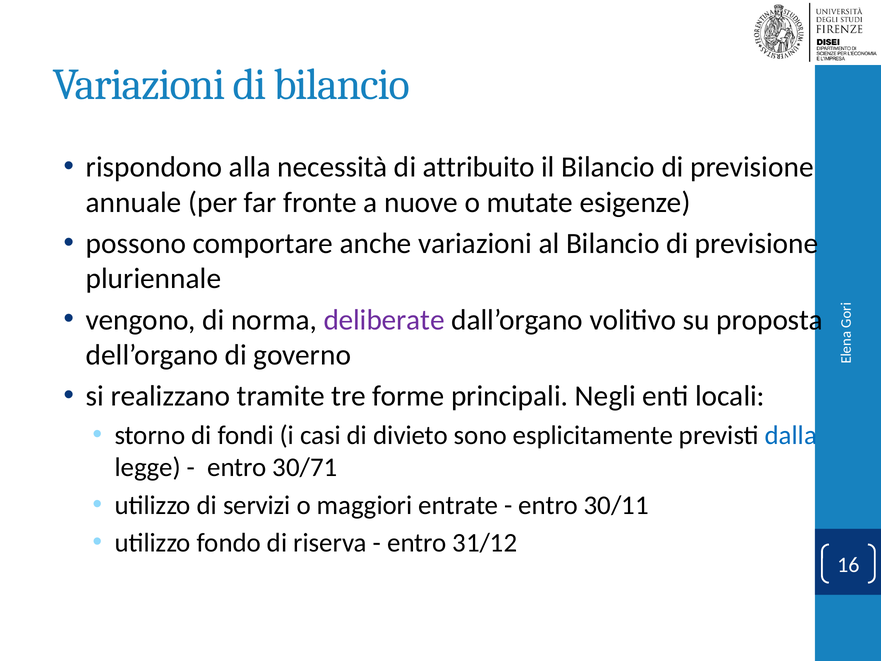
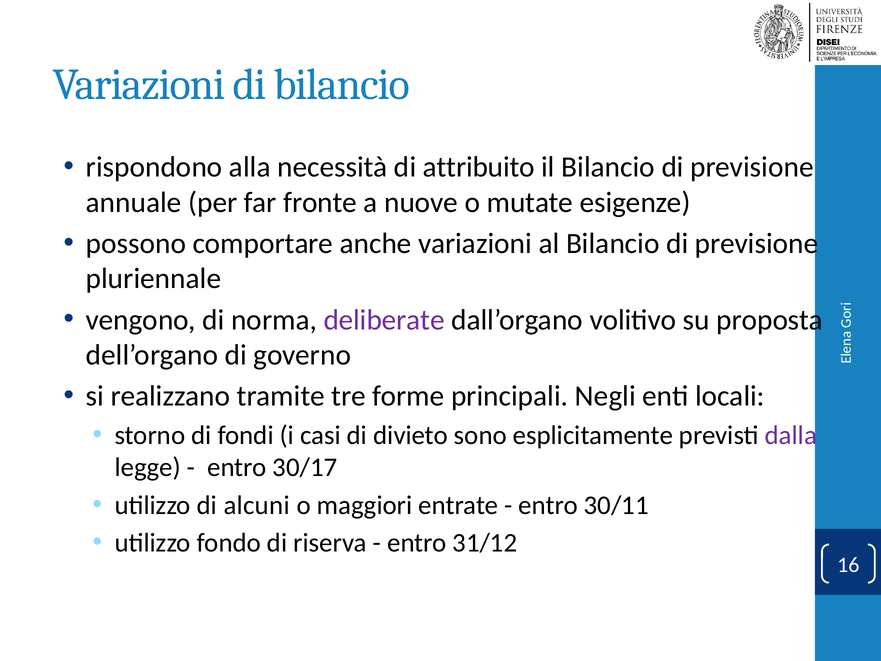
dalla colour: blue -> purple (791, 435)
30/71: 30/71 -> 30/17 (305, 467)
servizi: servizi -> alcuni (257, 505)
